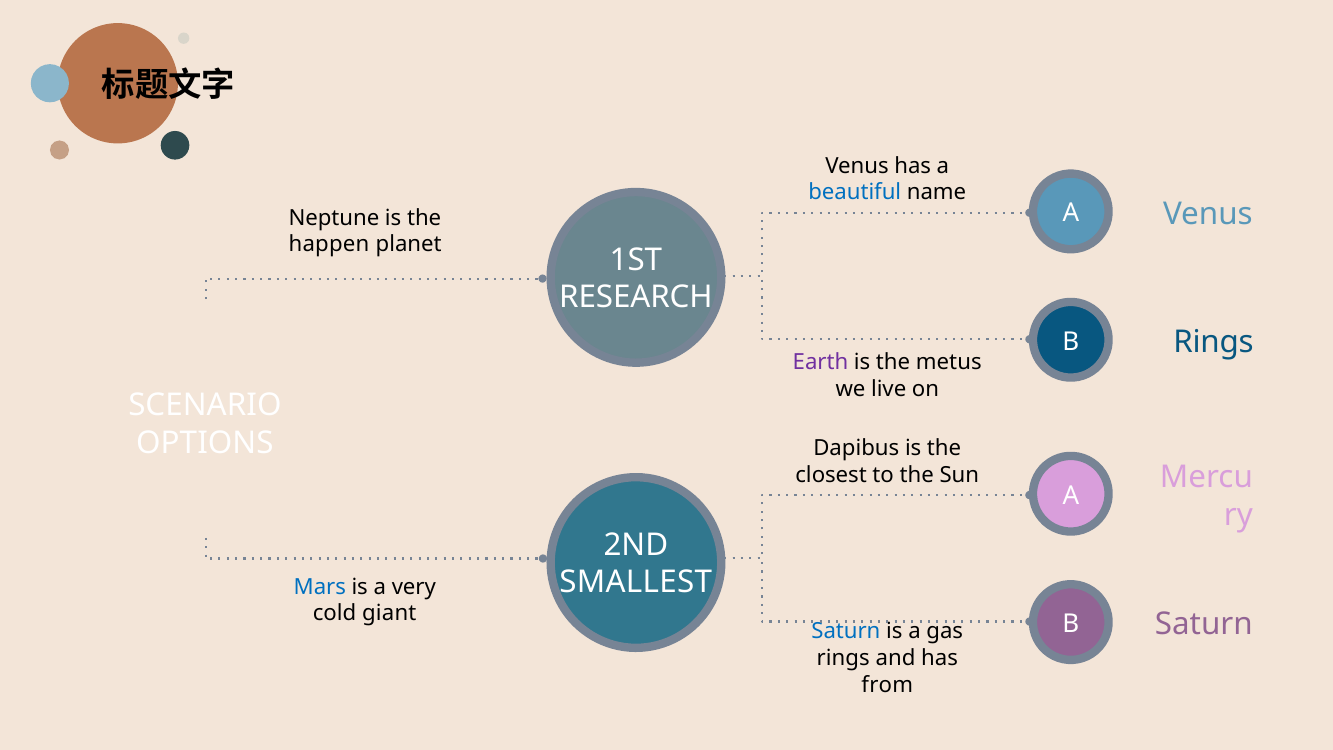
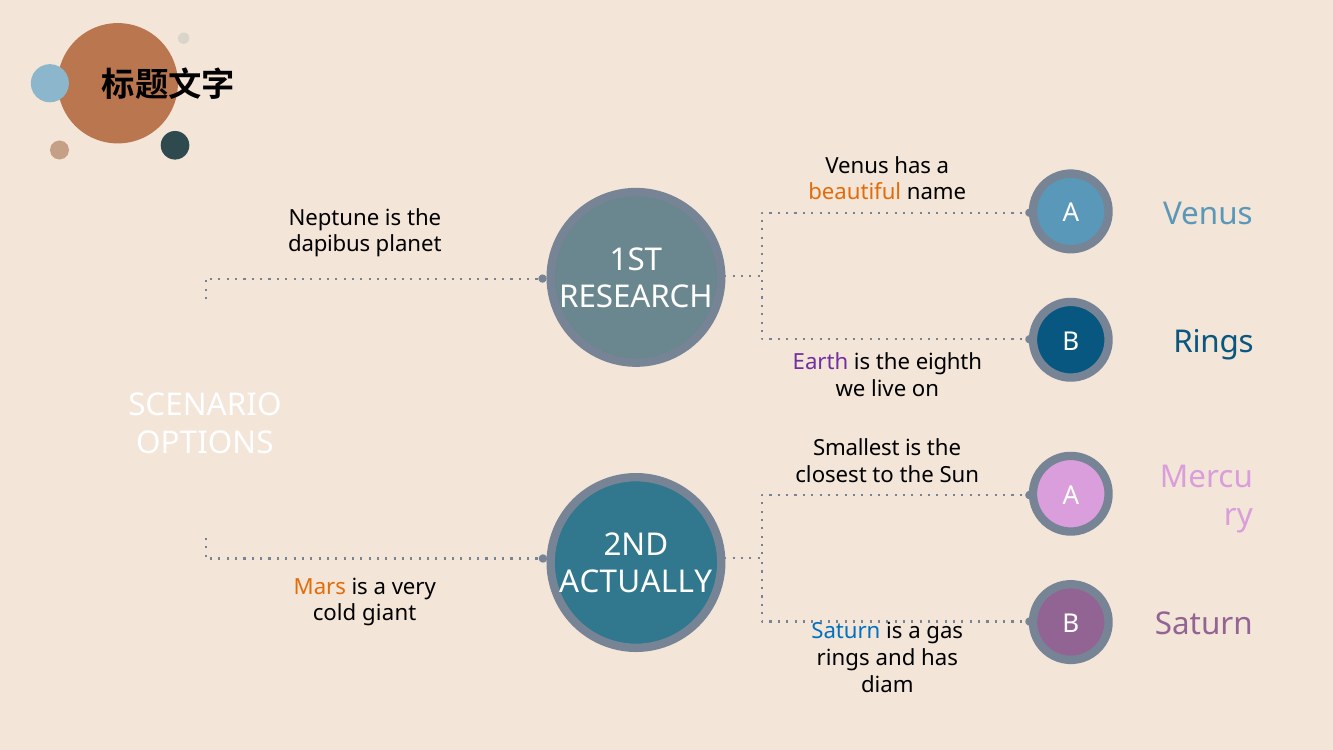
beautiful colour: blue -> orange (855, 192)
happen: happen -> dapibus (329, 244)
metus: metus -> eighth (949, 362)
Dapibus: Dapibus -> Smallest (856, 448)
SMALLEST: SMALLEST -> ACTUALLY (636, 582)
Mars colour: blue -> orange (320, 587)
from: from -> diam (887, 685)
